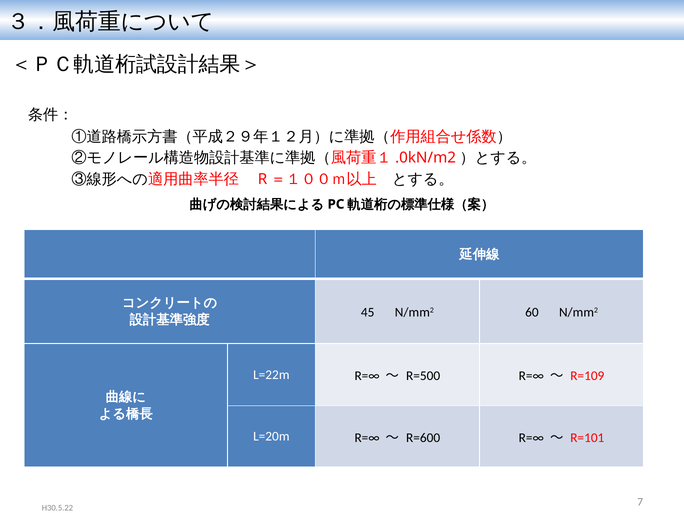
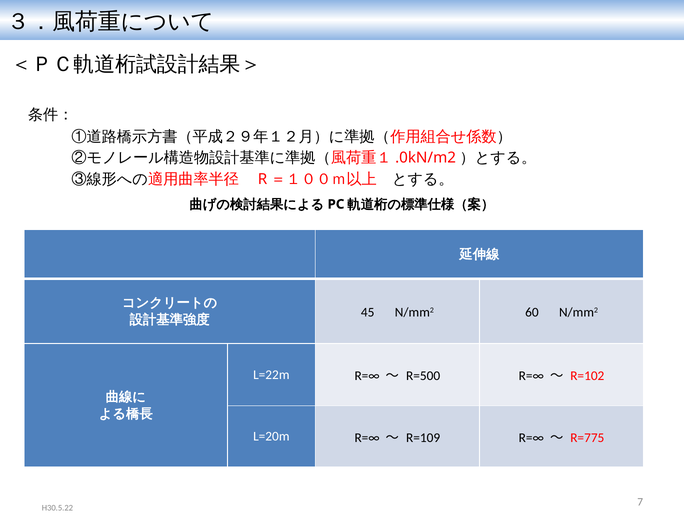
R=109: R=109 -> R=102 (587, 376)
R=600: R=600 -> R=109 (423, 438)
R=101: R=101 -> R=775 (587, 438)
